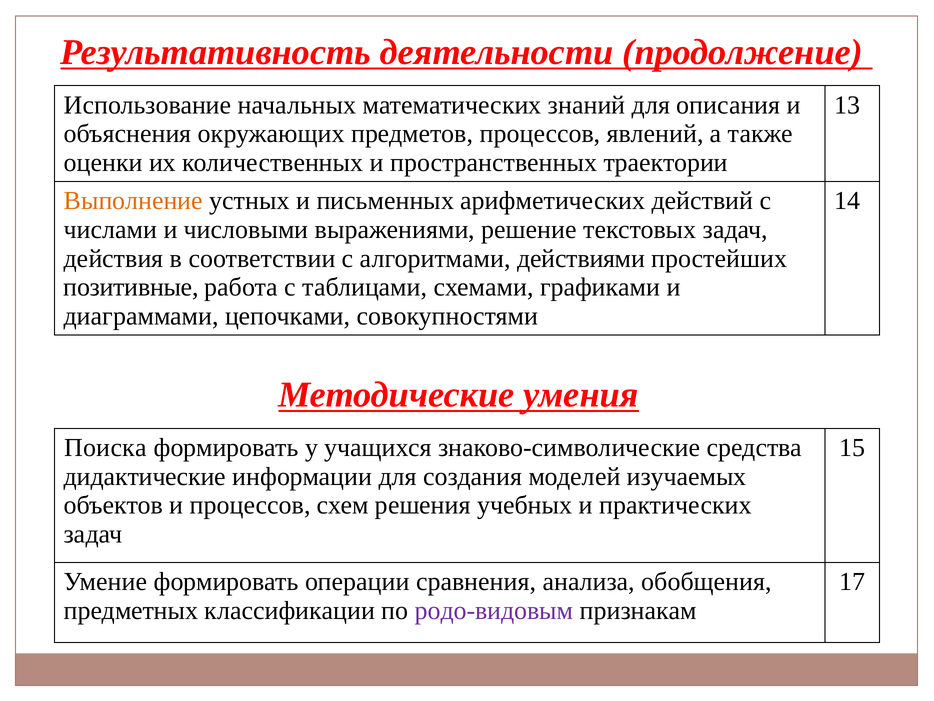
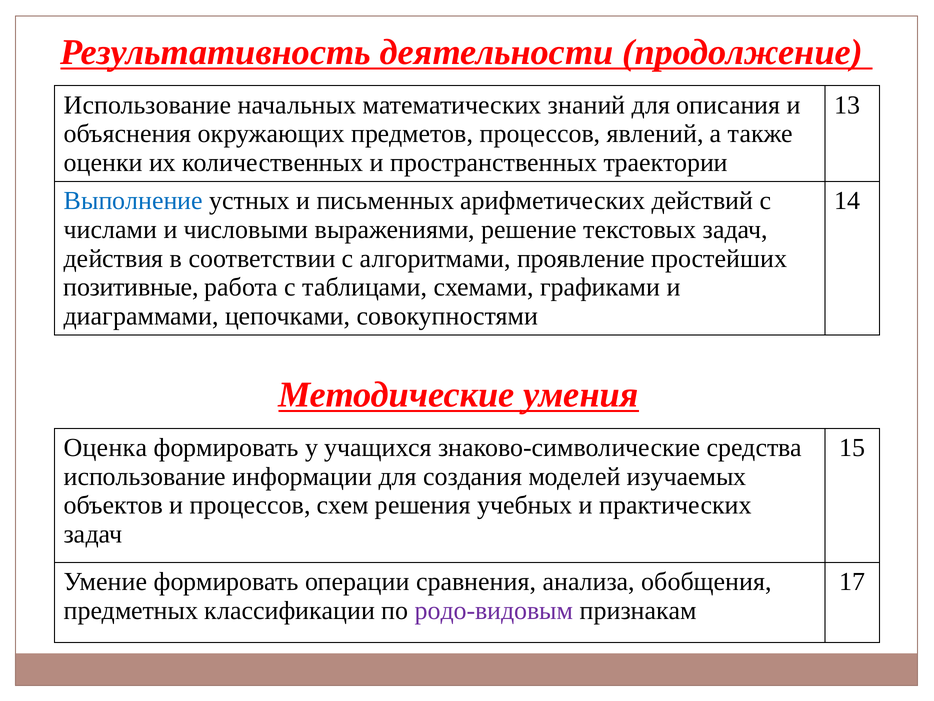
Выполнение colour: orange -> blue (133, 201)
действиями: действиями -> проявление (581, 258)
Поиска: Поиска -> Оценка (105, 447)
дидактические: дидактические -> использование (145, 476)
